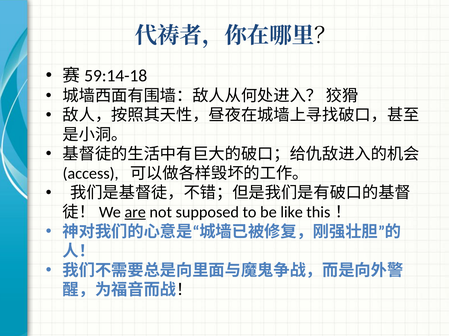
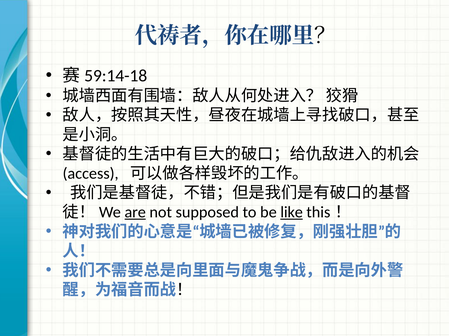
like underline: none -> present (292, 213)
